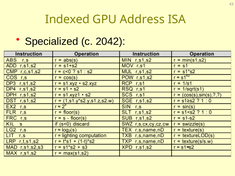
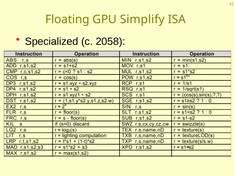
Indexed: Indexed -> Floating (67, 19)
Address: Address -> Simplify (142, 19)
2042: 2042 -> 2058 (110, 41)
